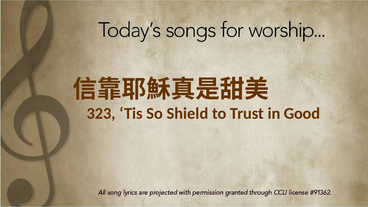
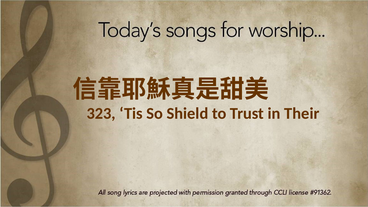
Good: Good -> Their (302, 114)
